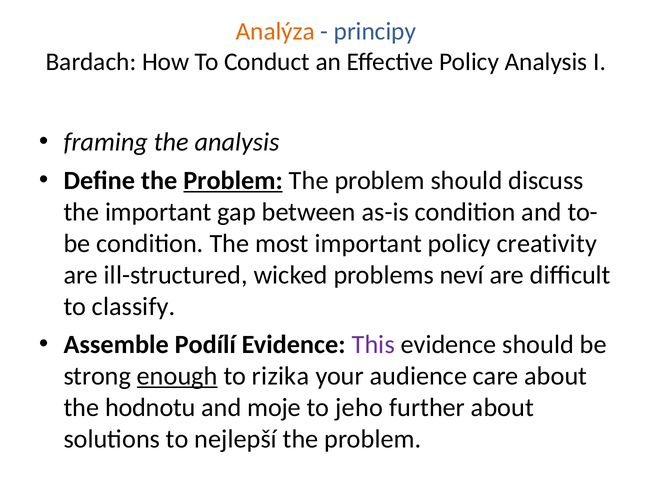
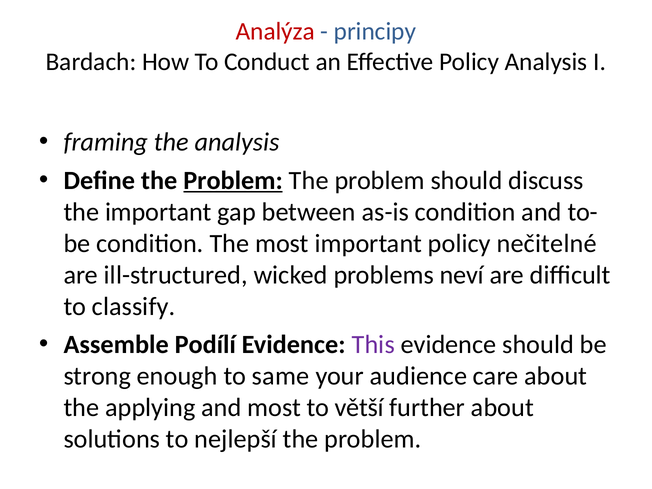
Analýza colour: orange -> red (275, 31)
creativity: creativity -> nečitelné (547, 243)
enough underline: present -> none (177, 376)
rizika: rizika -> same (281, 376)
hodnotu: hodnotu -> applying (150, 408)
and moje: moje -> most (274, 408)
jeho: jeho -> větší (359, 408)
